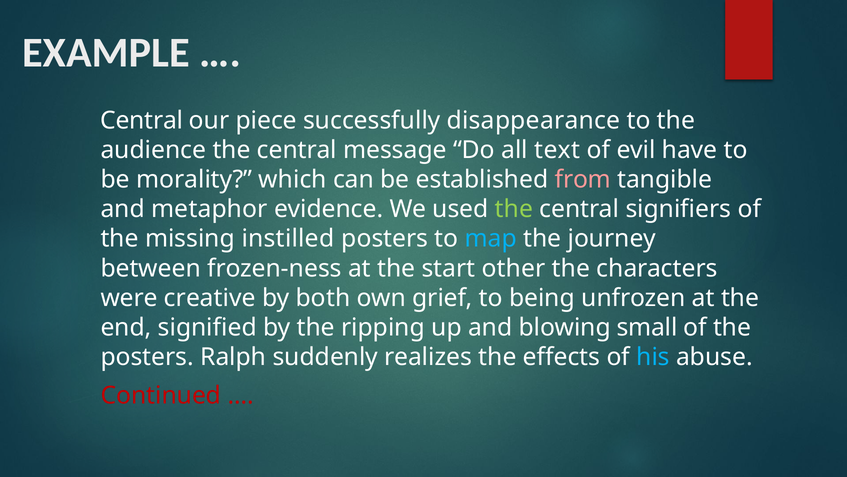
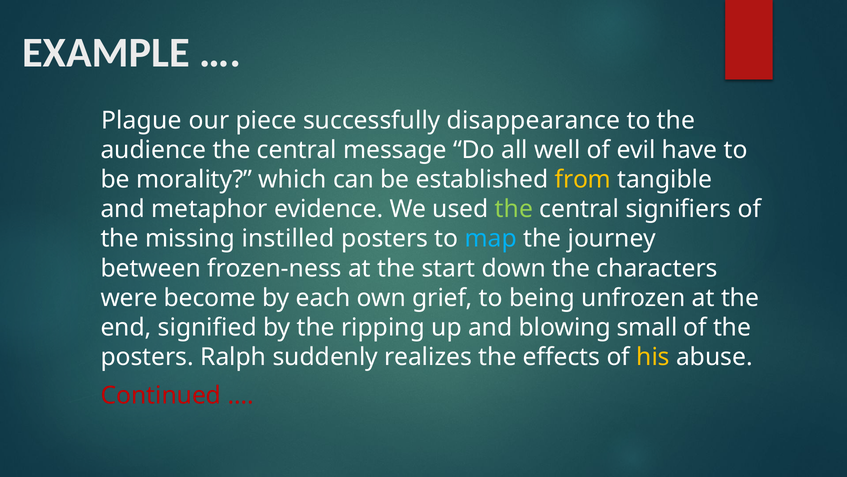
Central: Central -> Plague (141, 120)
text: text -> well (557, 150)
from colour: pink -> yellow (583, 179)
other: other -> down (514, 268)
creative: creative -> become (210, 298)
both: both -> each (323, 298)
his colour: light blue -> yellow (653, 357)
